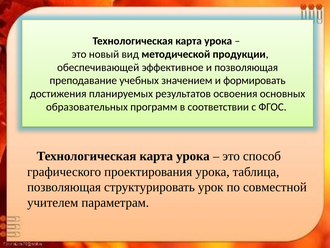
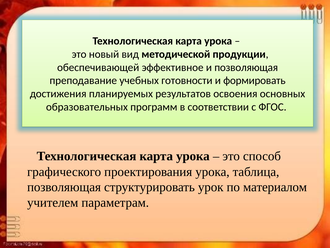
значением: значением -> готовности (187, 80)
совместной: совместной -> материалом (275, 187)
